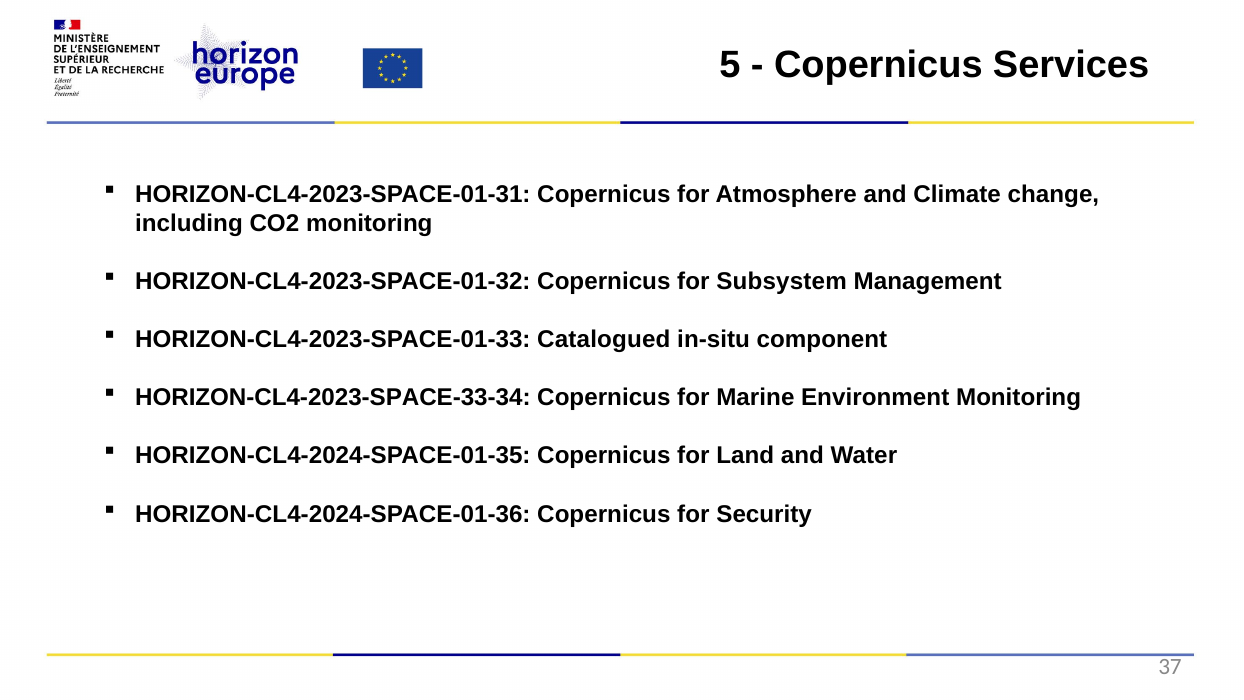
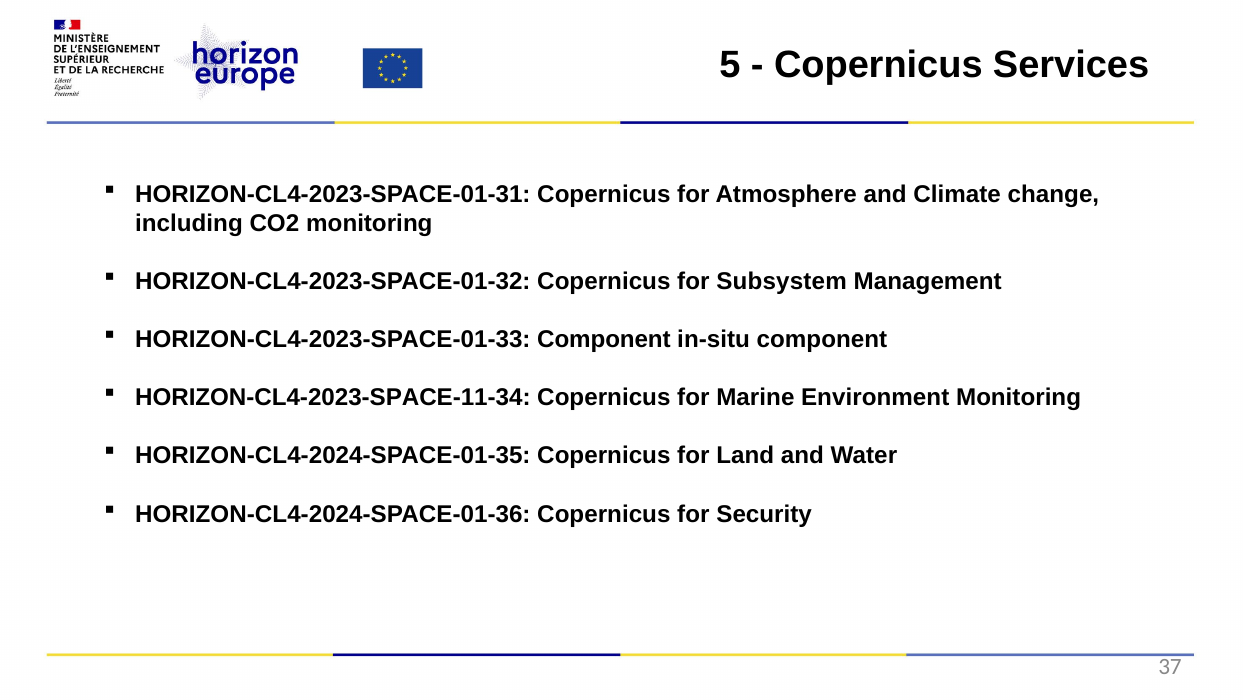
HORIZON-CL4-2023-SPACE-01-33 Catalogued: Catalogued -> Component (604, 340)
HORIZON-CL4-2023-SPACE-33-34: HORIZON-CL4-2023-SPACE-33-34 -> HORIZON-CL4-2023-SPACE-11-34 (333, 398)
